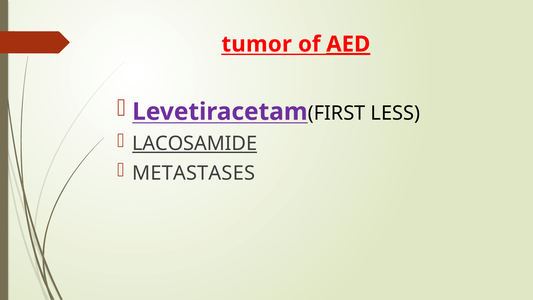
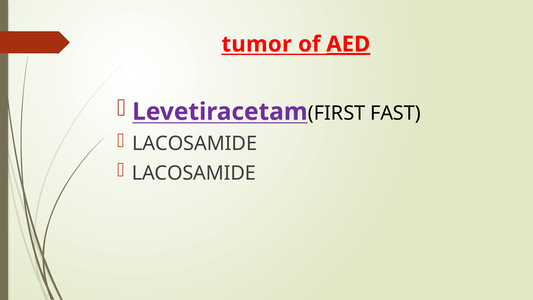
LESS: LESS -> FAST (395, 113)
LACOSAMIDE underline: present -> none (195, 144)
METASTASES: METASTASES -> LACOSAMIDE (194, 173)
